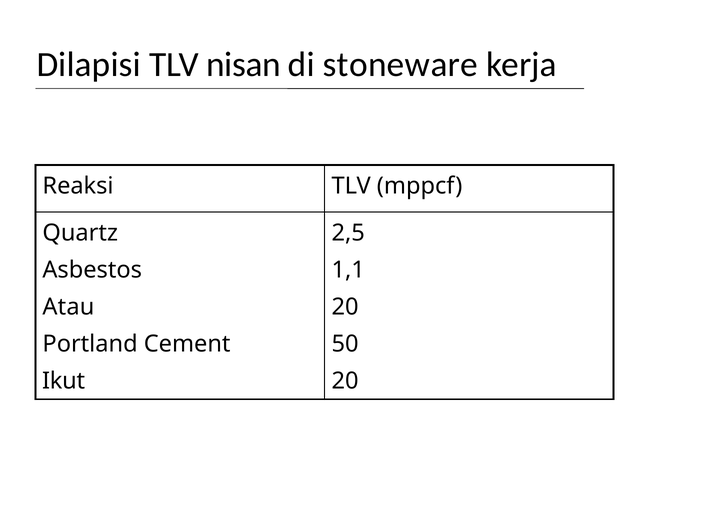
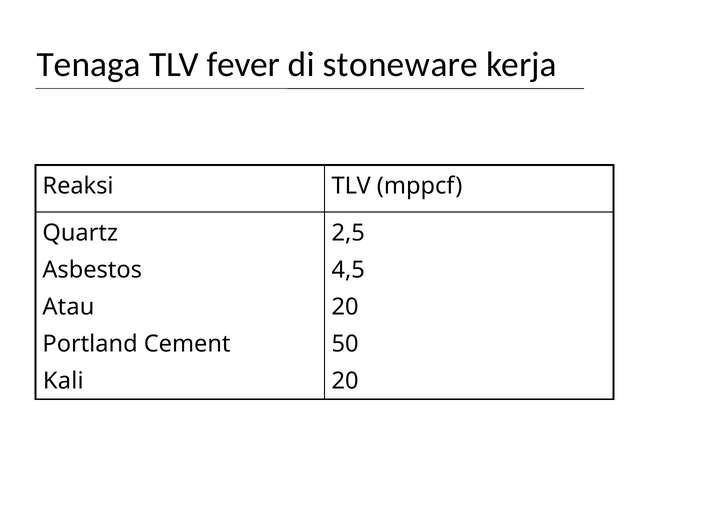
Dilapisi: Dilapisi -> Tenaga (89, 64)
nisan: nisan -> fever (243, 64)
1,1: 1,1 -> 4,5 (348, 270)
Ikut: Ikut -> Kali (63, 381)
